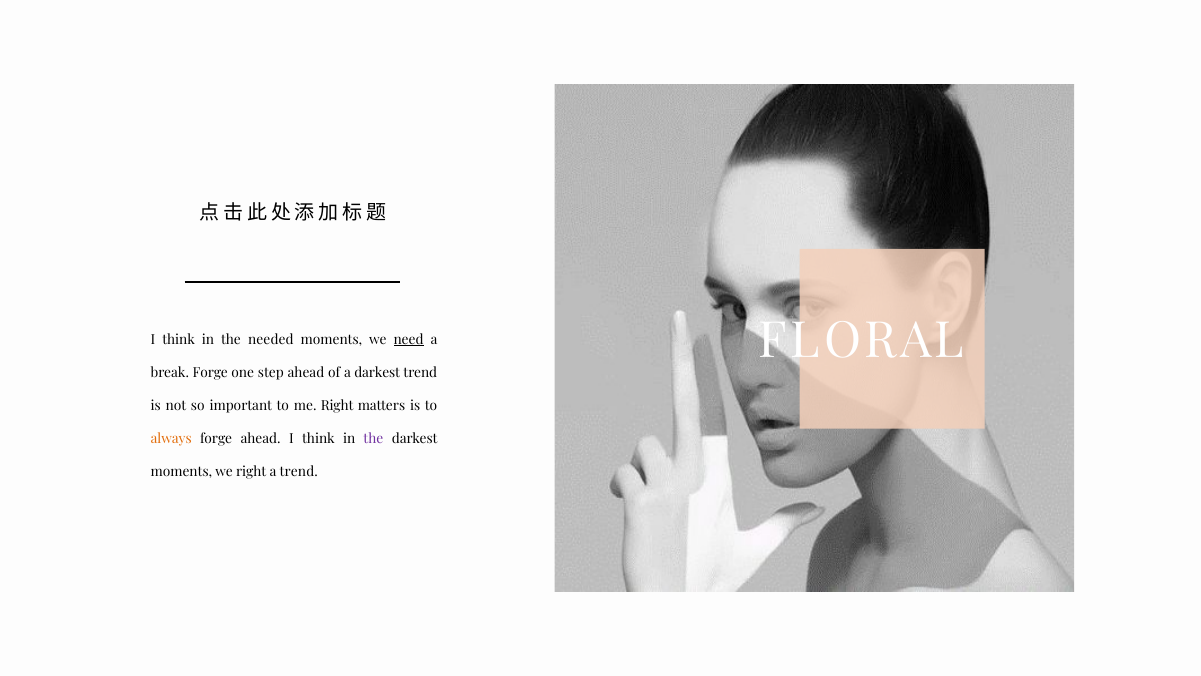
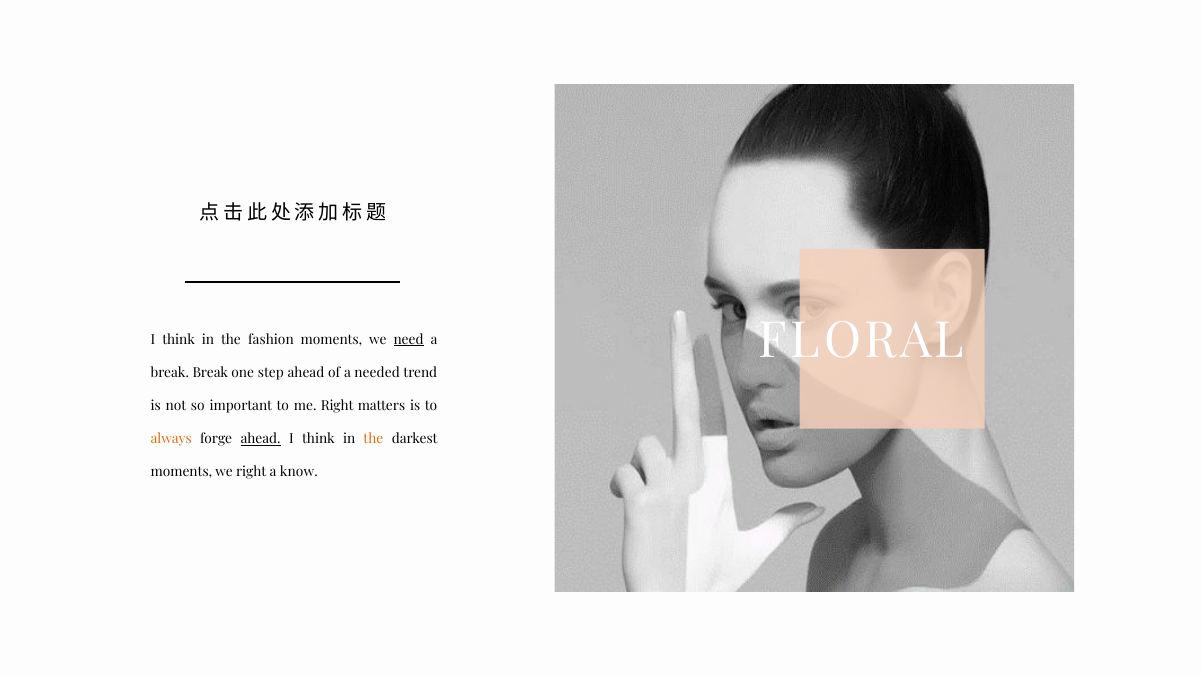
needed: needed -> fashion (271, 340)
break Forge: Forge -> Break (210, 373)
a darkest: darkest -> needed (377, 373)
ahead underline: none -> present (261, 439)
the colour: purple -> orange (373, 439)
a trend: trend -> know (299, 472)
